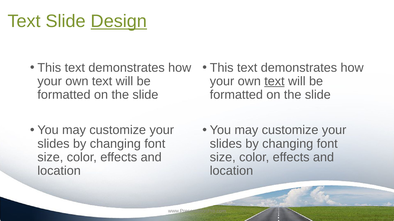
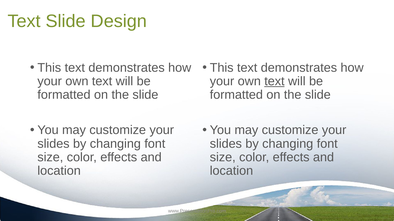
Design underline: present -> none (119, 21)
